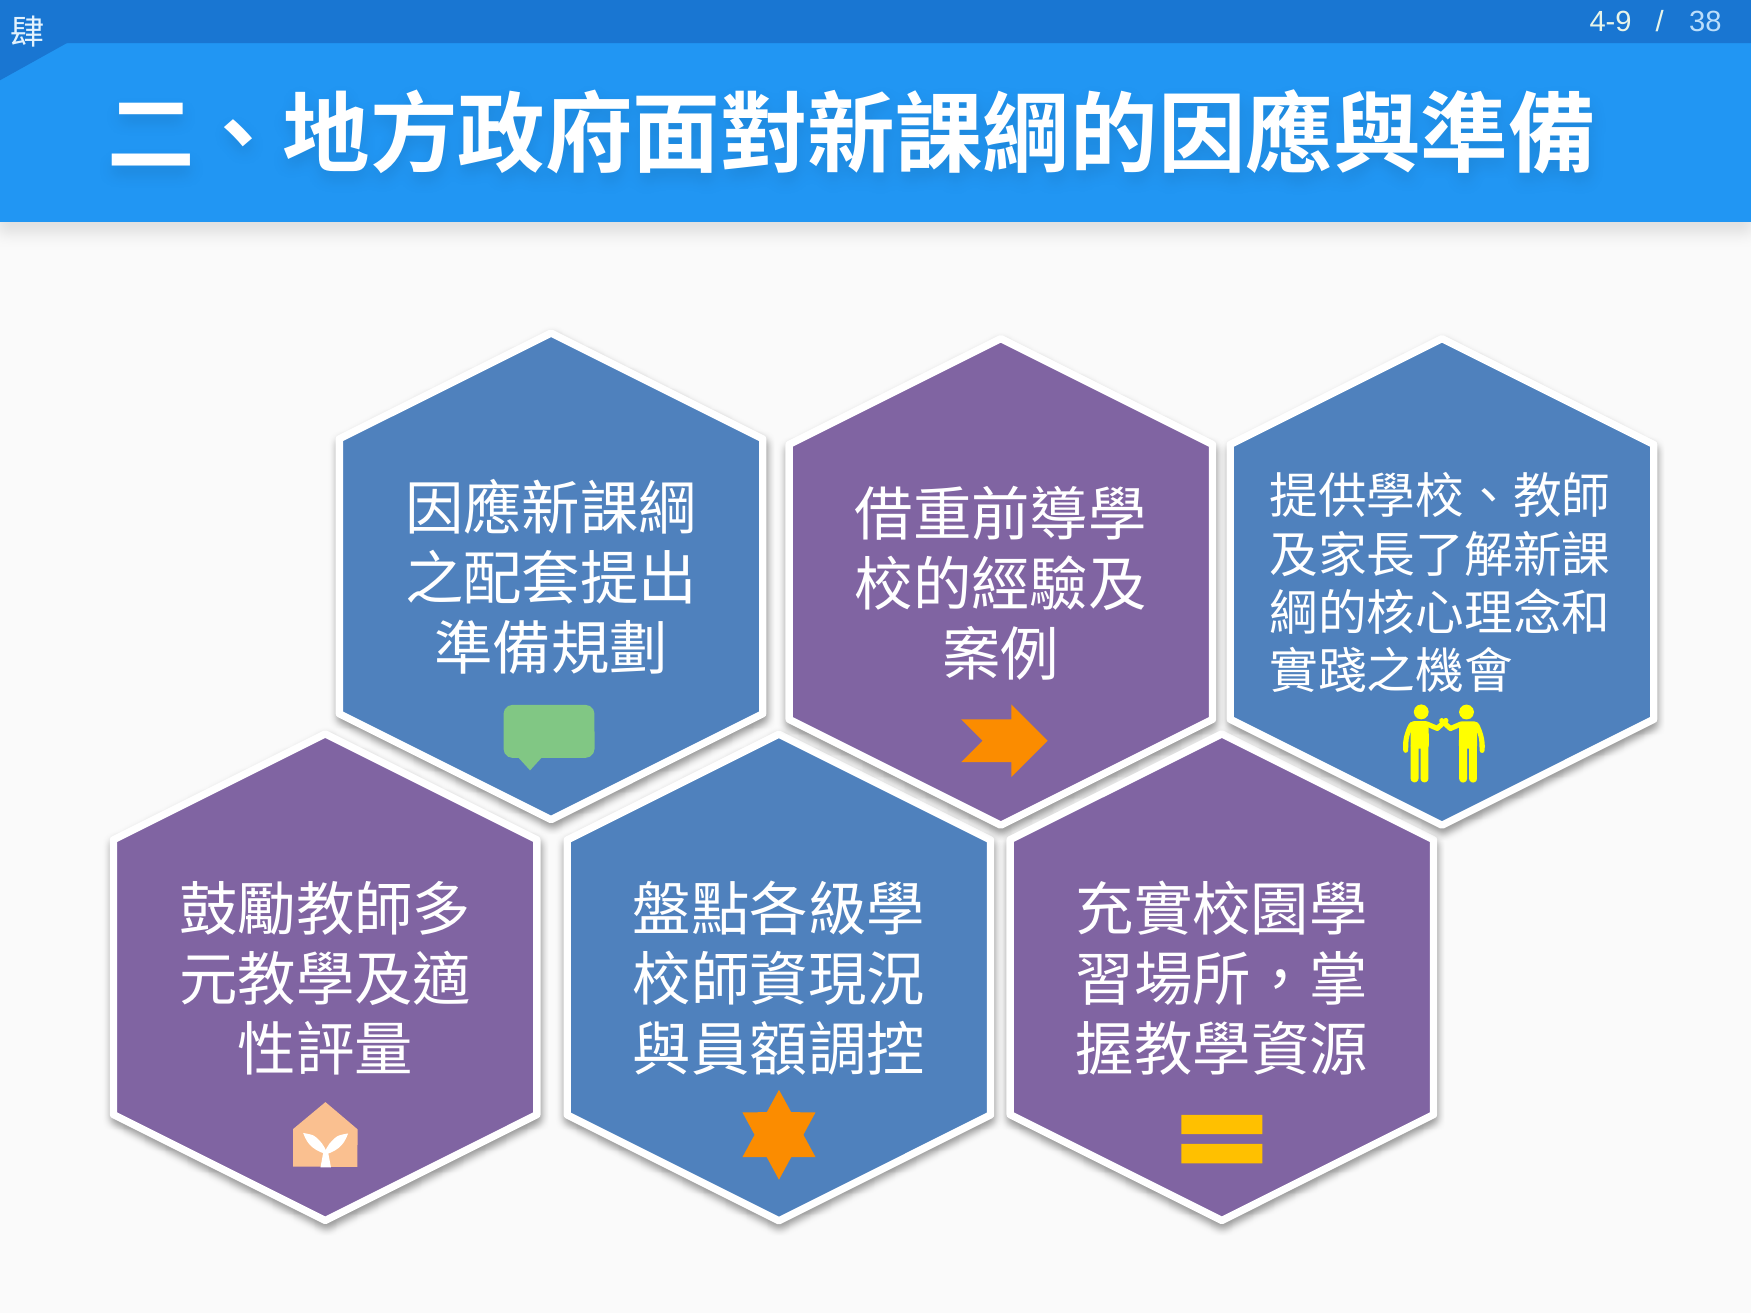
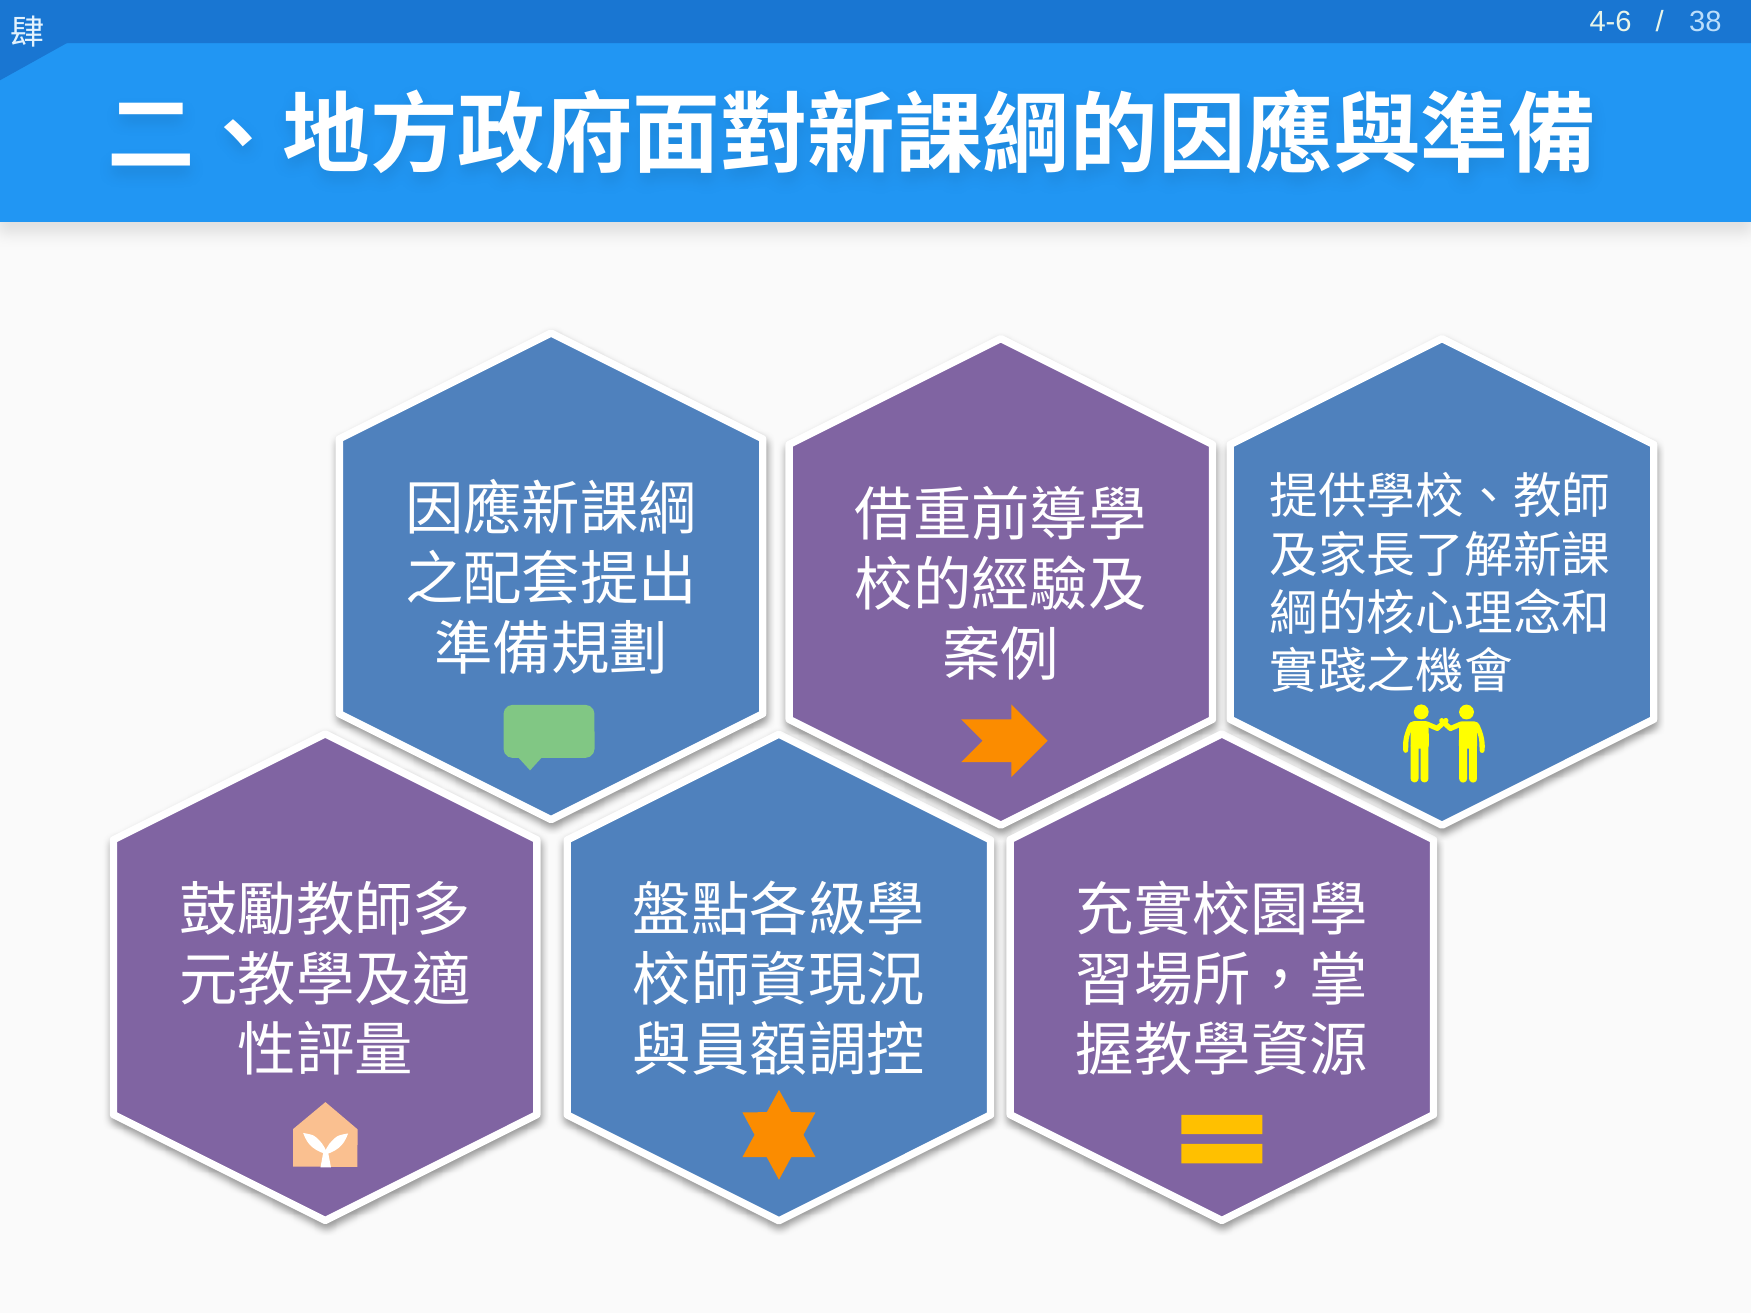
4-9: 4-9 -> 4-6 (1611, 21)
